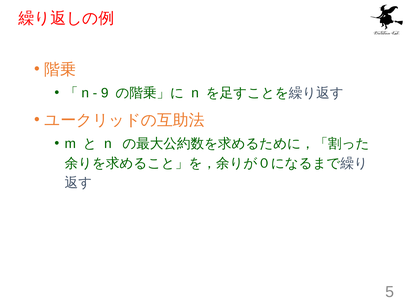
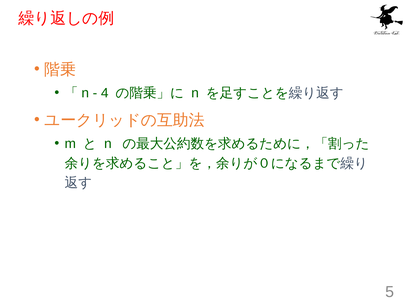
9: 9 -> 4 (105, 93)
